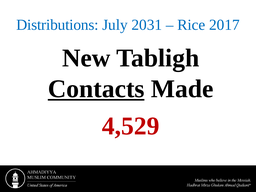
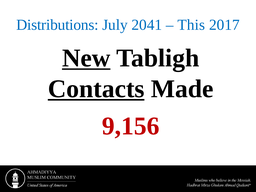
2031: 2031 -> 2041 (147, 25)
Rice: Rice -> This (191, 25)
New underline: none -> present (86, 58)
4,529: 4,529 -> 9,156 (131, 126)
